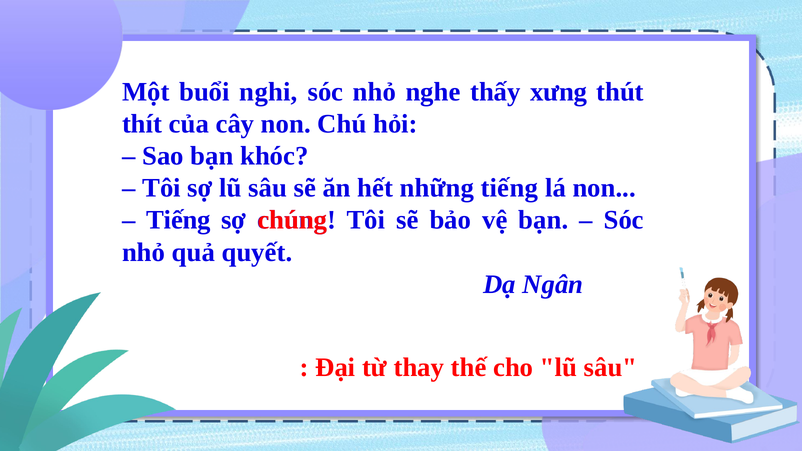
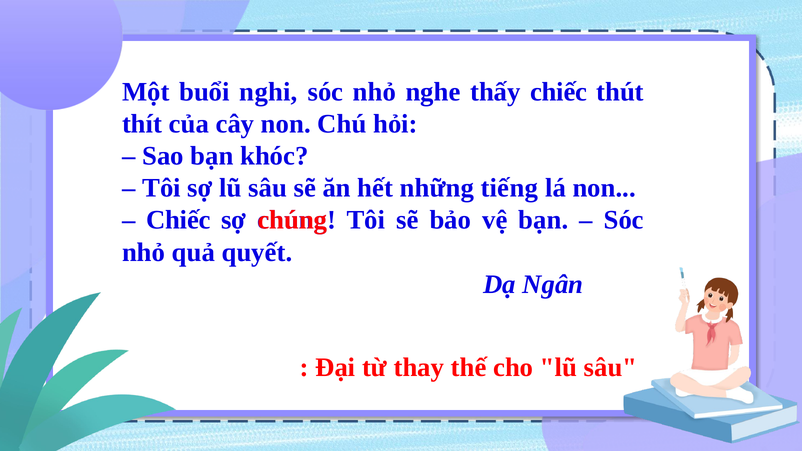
thấy xưng: xưng -> chiếc (559, 92)
Tiếng: Tiếng -> Chiếc (178, 220)
